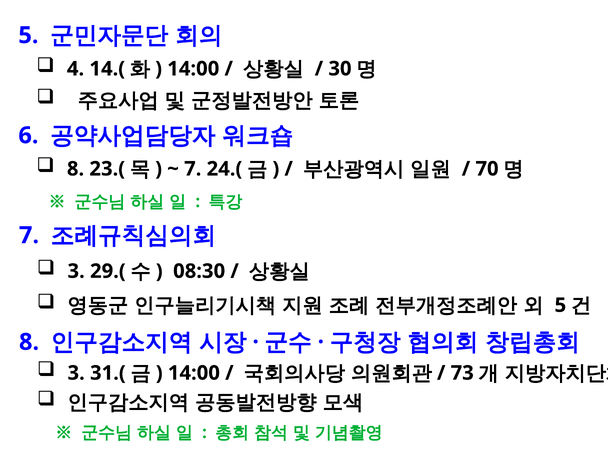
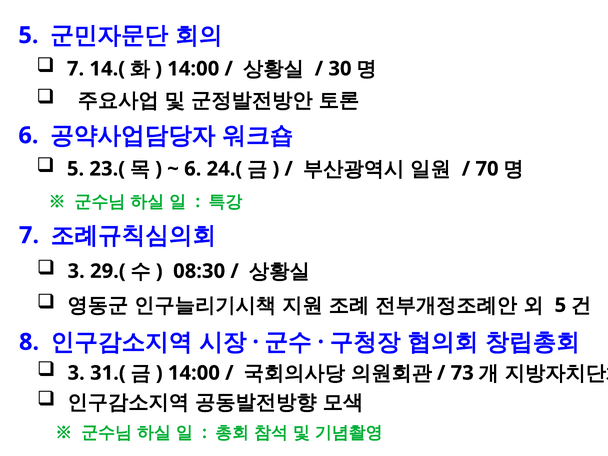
4: 4 -> 7 (76, 69)
8: 8 -> 5 (76, 169)
7: 7 -> 6 (193, 169)
